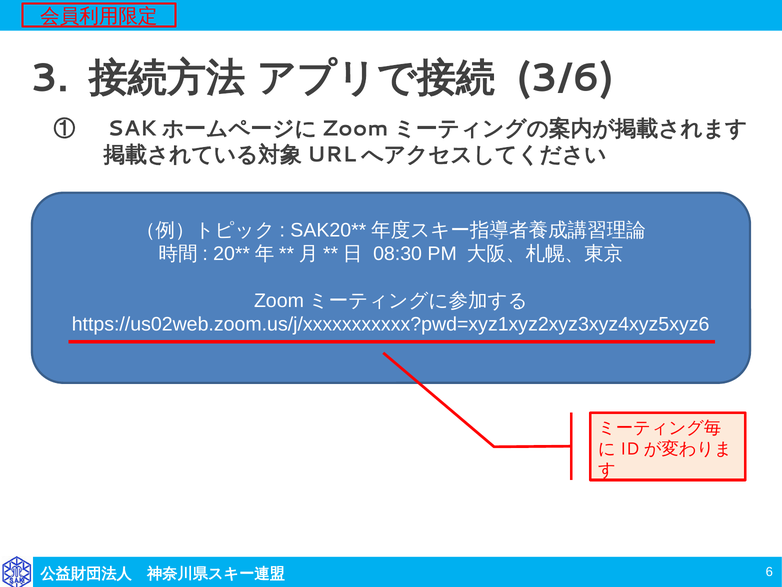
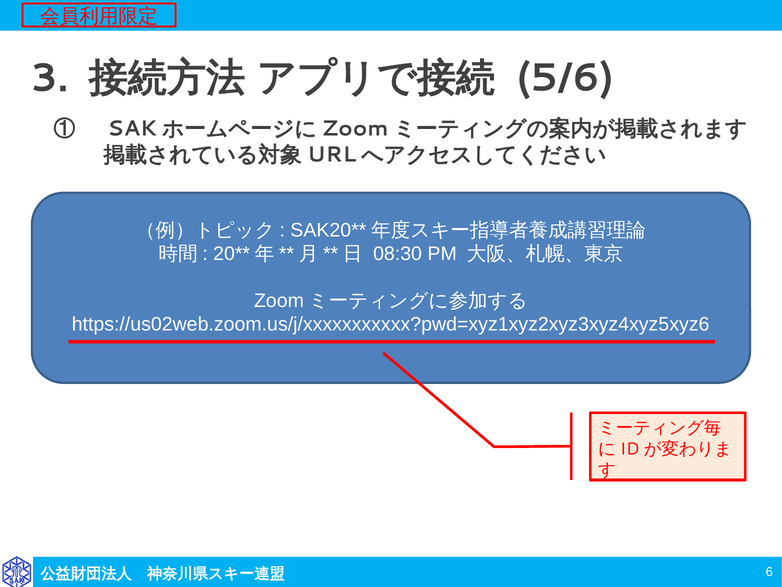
3/6: 3/6 -> 5/6 (565, 78)
